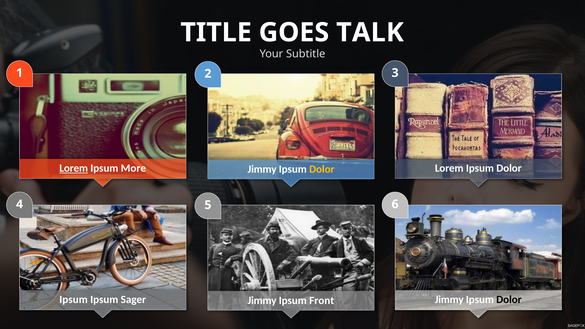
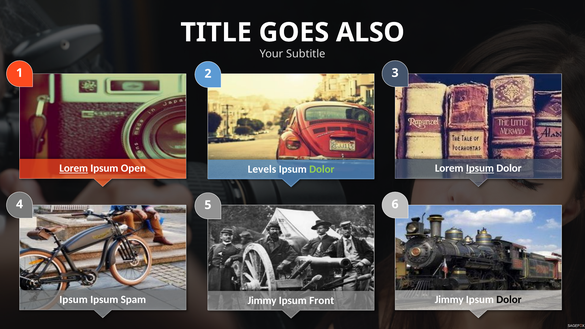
TALK: TALK -> ALSO (370, 32)
More: More -> Open (133, 168)
Ipsum underline: none -> present (480, 168)
Jimmy: Jimmy -> Levels (262, 169)
Dolor colour: yellow -> light green (322, 169)
Sager: Sager -> Spam (133, 300)
